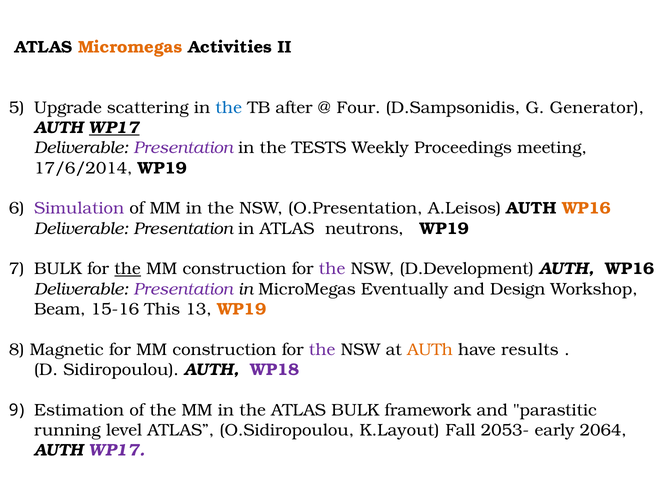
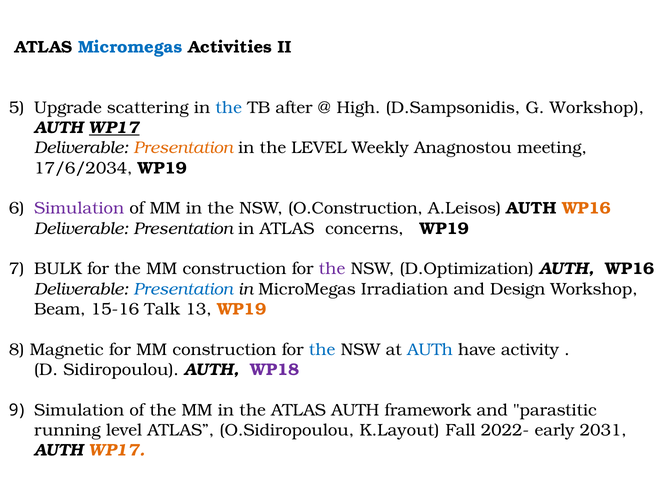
Micromegas colour: orange -> blue (130, 47)
Four: Four -> High (359, 108)
G Generator: Generator -> Workshop (597, 108)
Presentation colour: purple -> orange (183, 148)
the TESTS: TESTS -> LEVEL (319, 148)
Proceedings: Proceedings -> Anagnostou (463, 148)
17/6/2014: 17/6/2014 -> 17/6/2034 (83, 168)
O.Presentation: O.Presentation -> O.Construction (355, 208)
neutrons: neutrons -> concerns (364, 229)
the underline: present -> none (128, 269)
D.Development: D.Development -> D.Optimization (467, 269)
Presentation colour: purple -> blue (183, 289)
Eventually: Eventually -> Irradiation (405, 289)
This: This -> Talk (162, 309)
the colour: purple -> blue (322, 350)
AUTh colour: orange -> blue (430, 350)
results: results -> activity (530, 350)
9 Estimation: Estimation -> Simulation (79, 410)
ATLAS BULK: BULK -> AUTH (355, 410)
2053-: 2053- -> 2022- (505, 430)
2064: 2064 -> 2031 (603, 430)
WP17 colour: purple -> orange (117, 450)
